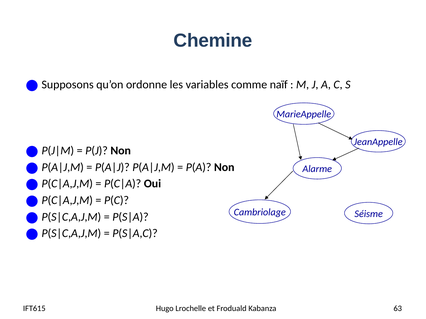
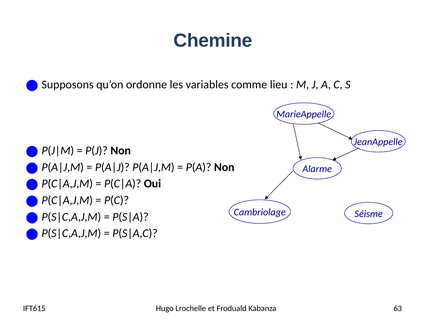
naïf: naïf -> lieu (279, 85)
